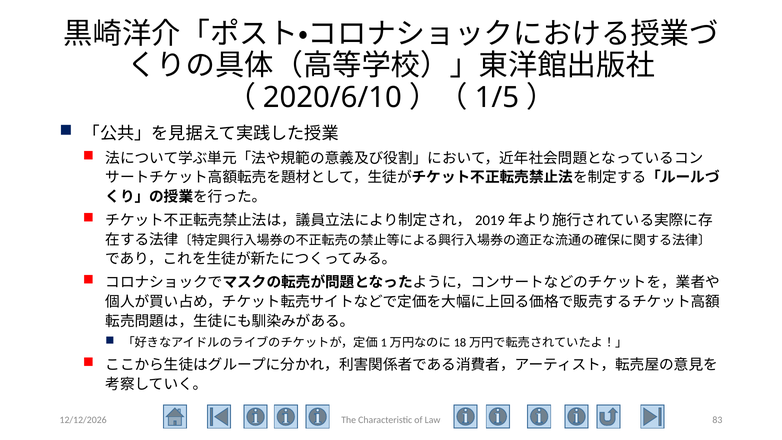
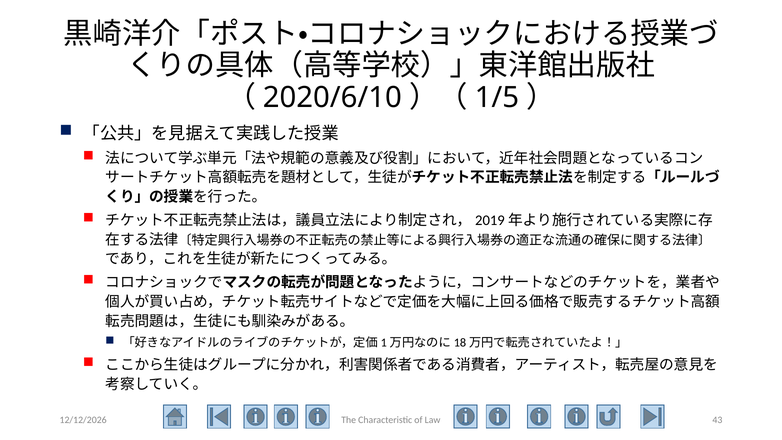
83: 83 -> 43 (717, 420)
